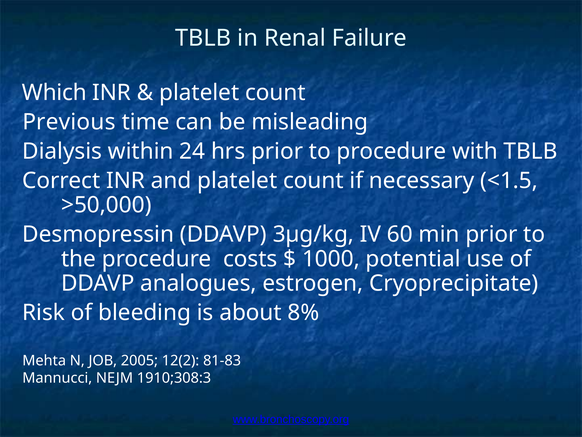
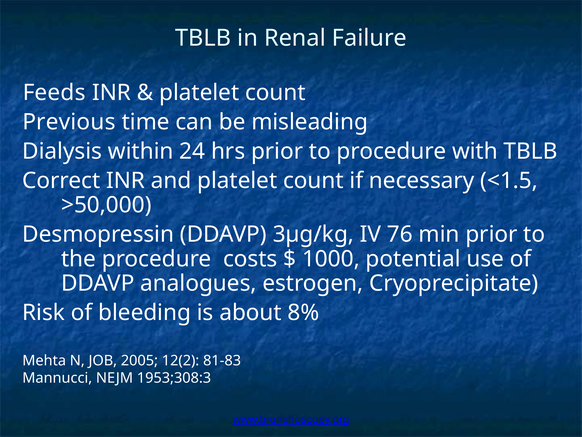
Which: Which -> Feeds (54, 93)
60: 60 -> 76 (400, 234)
1910;308:3: 1910;308:3 -> 1953;308:3 (174, 378)
